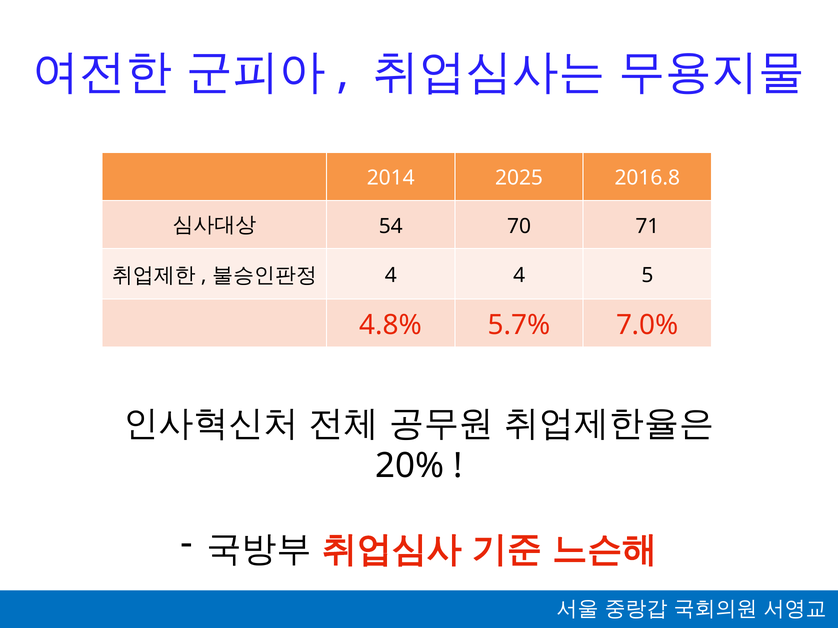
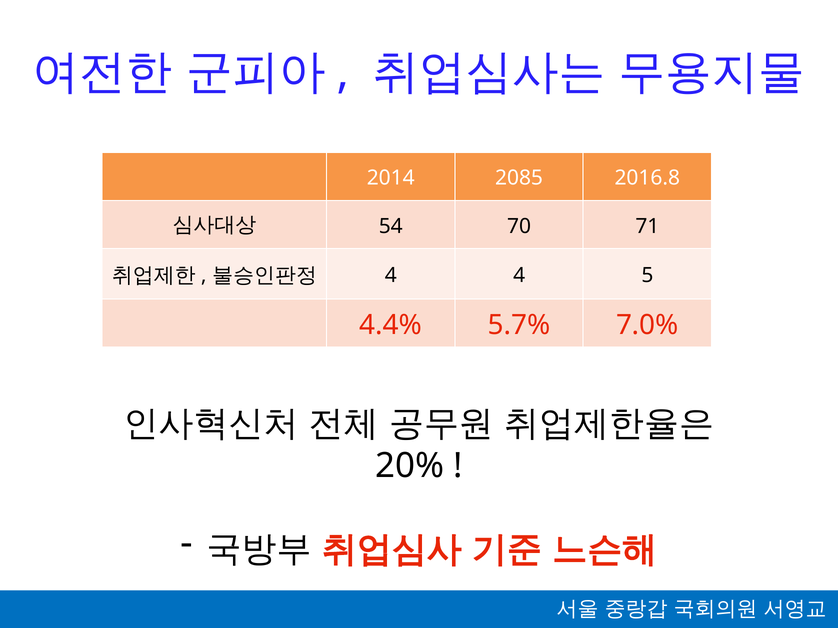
2025: 2025 -> 2085 (519, 178)
4.8%: 4.8% -> 4.4% (391, 325)
